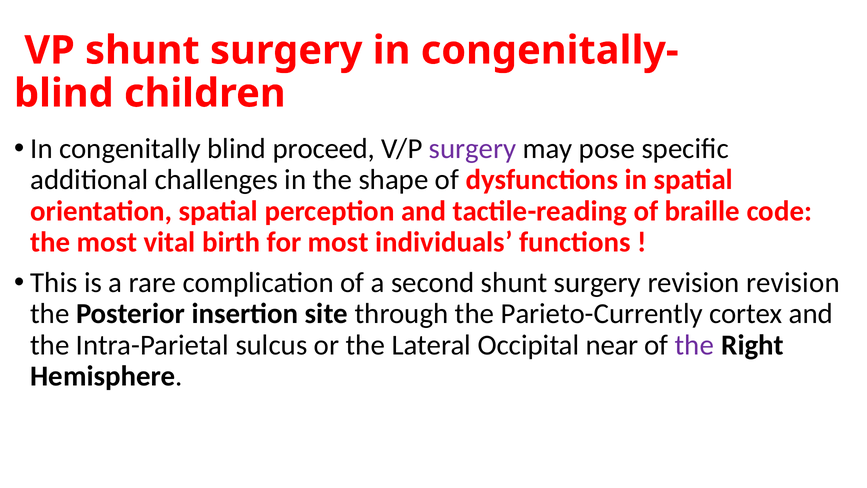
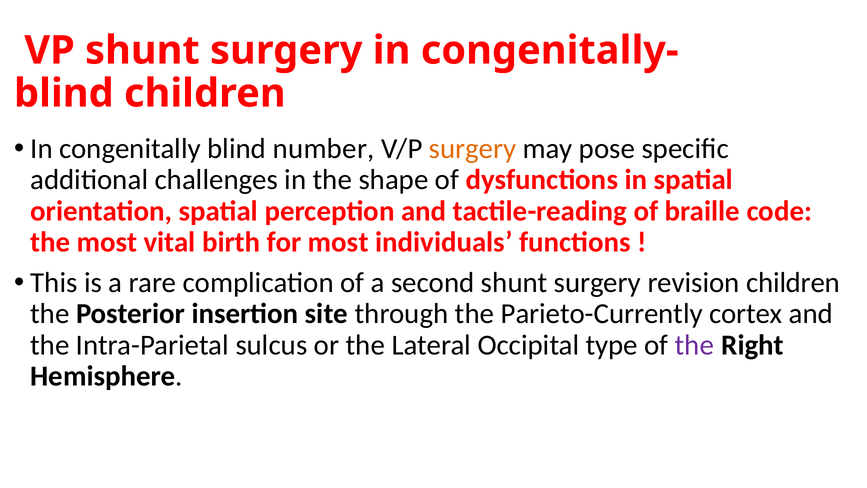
proceed: proceed -> number (324, 149)
surgery colour: purple -> orange (473, 149)
revision revision: revision -> children (793, 282)
near: near -> type (612, 345)
